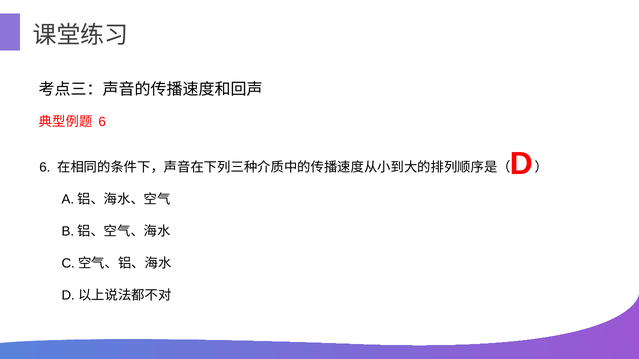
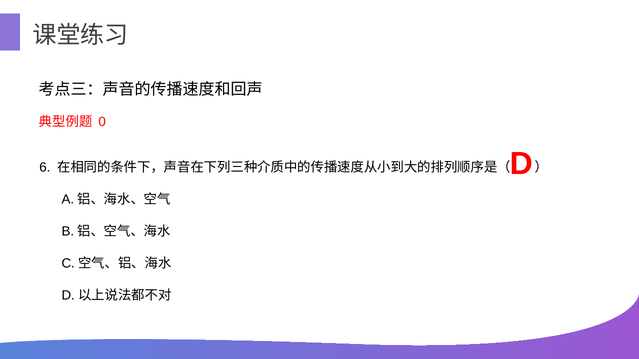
6: 6 -> 0 (102, 122)
